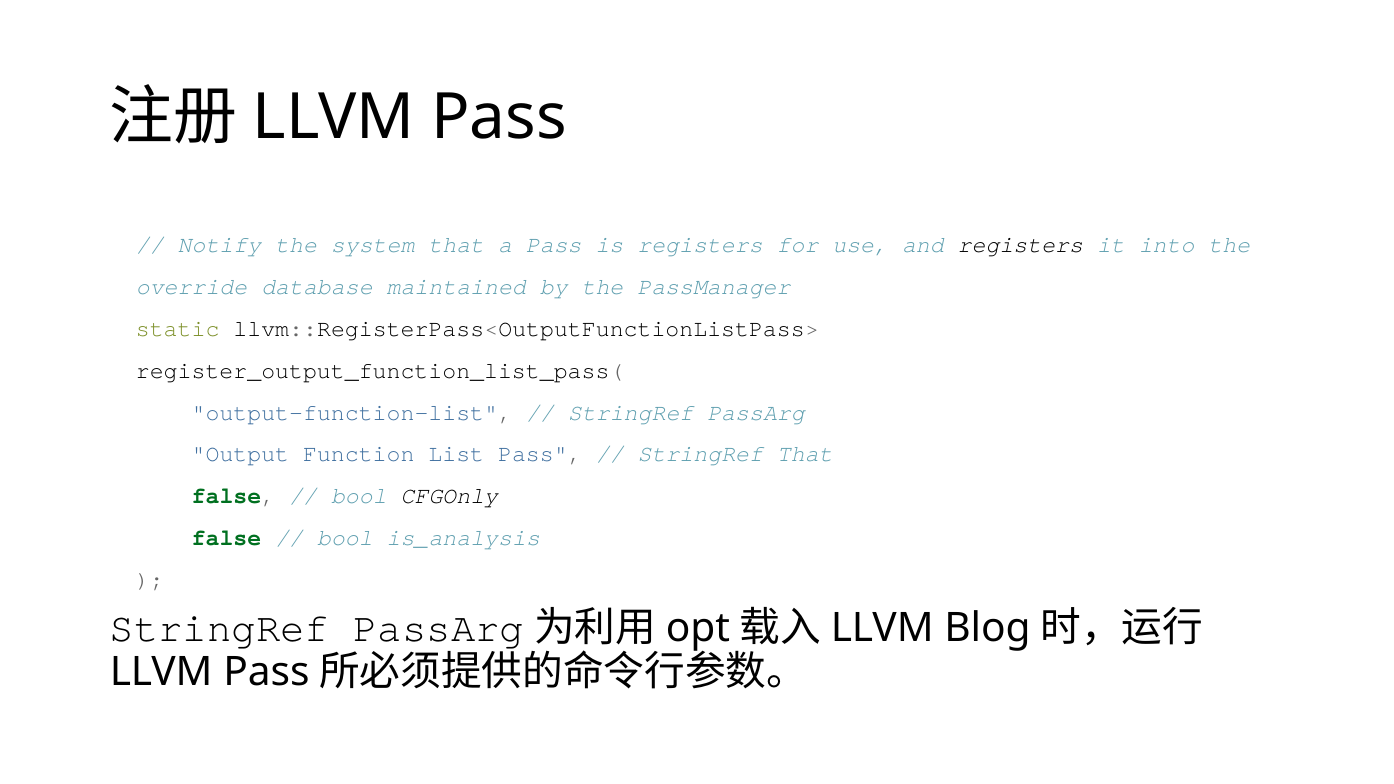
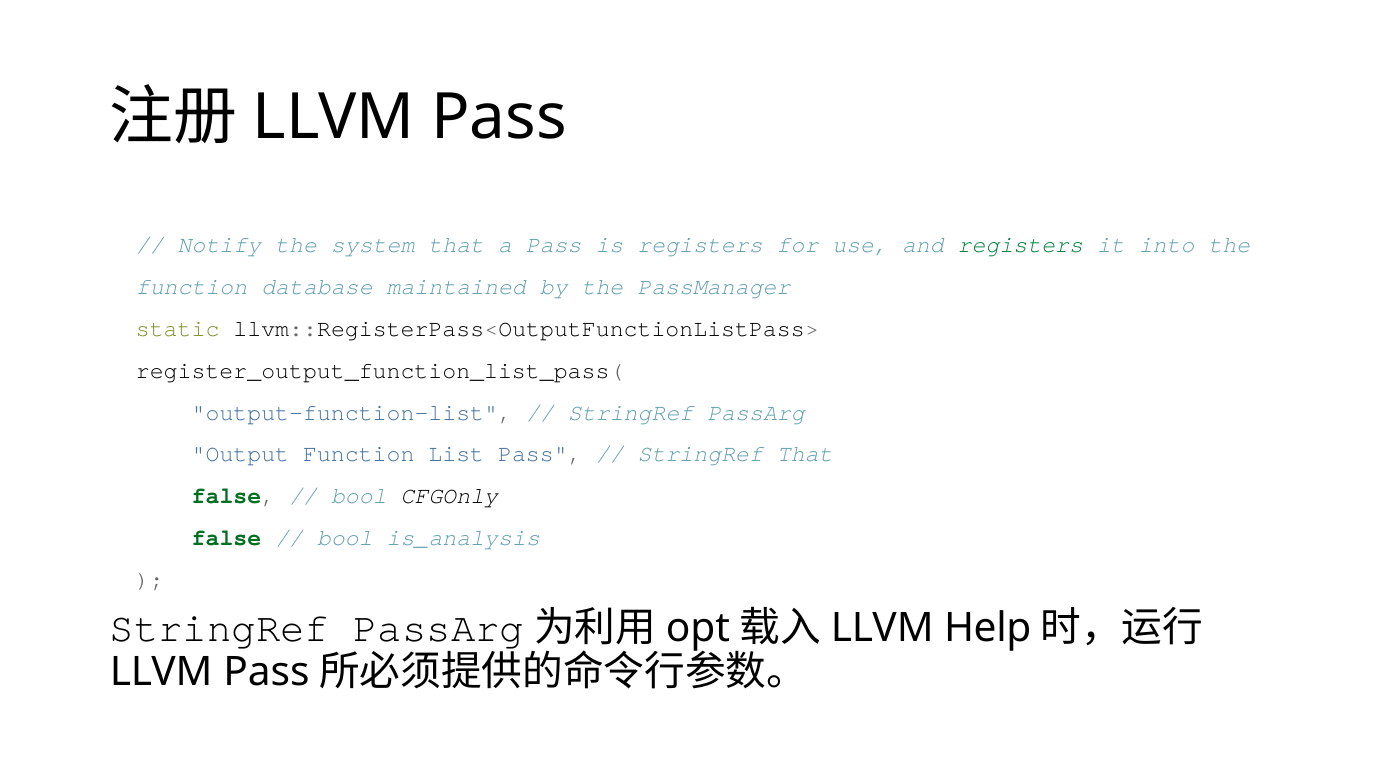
registers colour: black -> green (1020, 245)
override: override -> function (192, 287)
Blog: Blog -> Help (988, 628)
